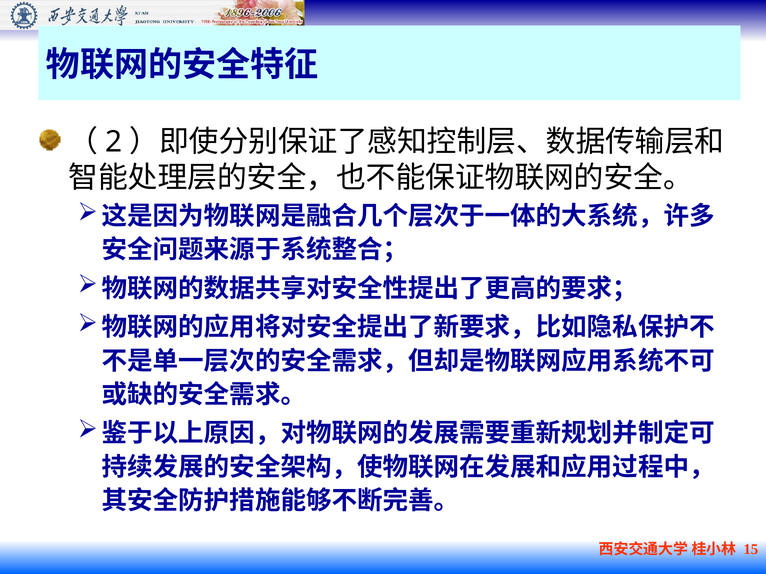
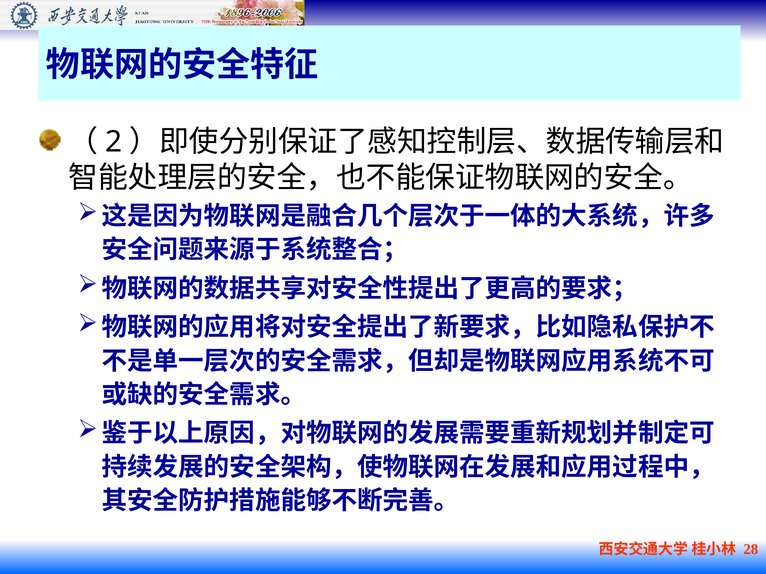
15: 15 -> 28 (751, 550)
